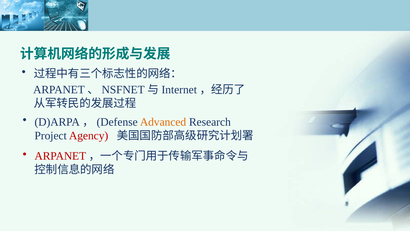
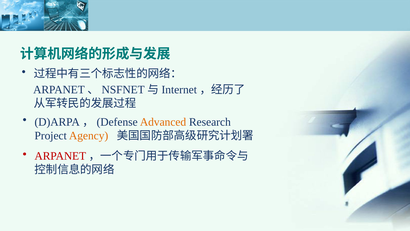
Agency colour: red -> orange (89, 135)
